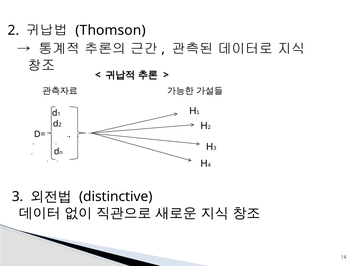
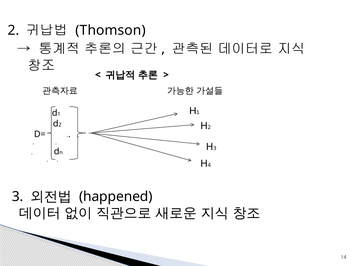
distinctive: distinctive -> happened (116, 197)
